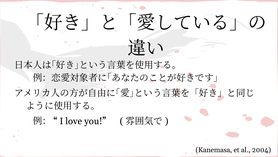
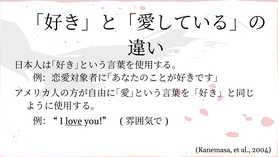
love underline: none -> present (74, 121)
